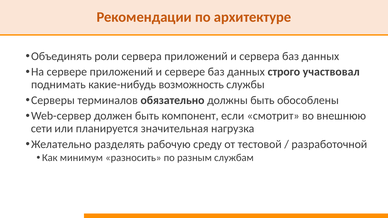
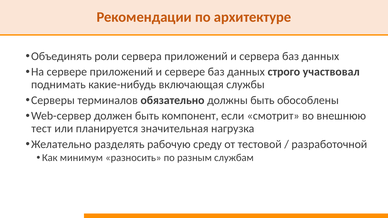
возможность: возможность -> включающая (191, 85)
сети: сети -> тест (41, 129)
